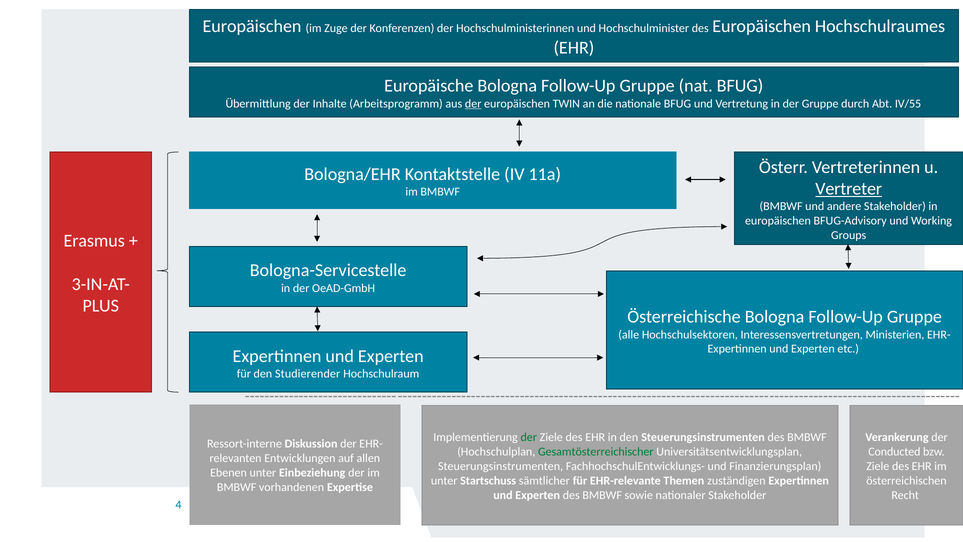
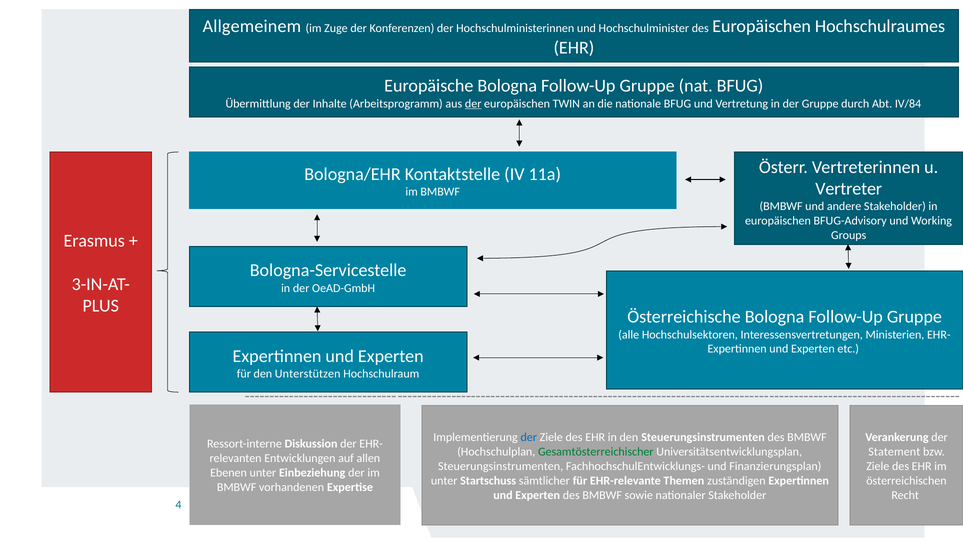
Europäischen: Europäischen -> Allgemeinem (252, 26)
IV/55: IV/55 -> IV/84 (908, 104)
Vertreter underline: present -> none (849, 189)
Studierender: Studierender -> Unterstützen (308, 373)
der colour: green -> blue (529, 437)
Conducted: Conducted -> Statement (894, 451)
